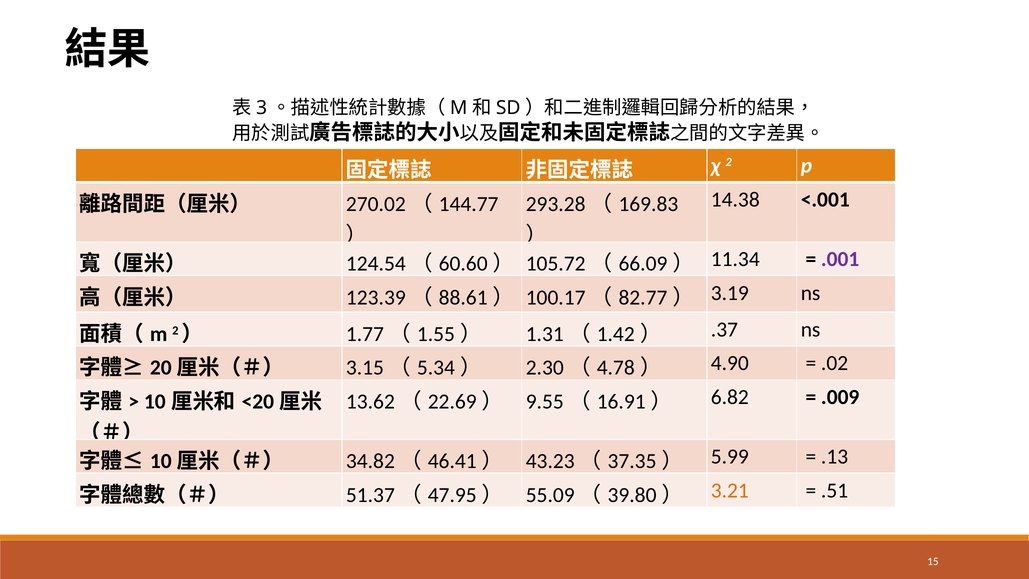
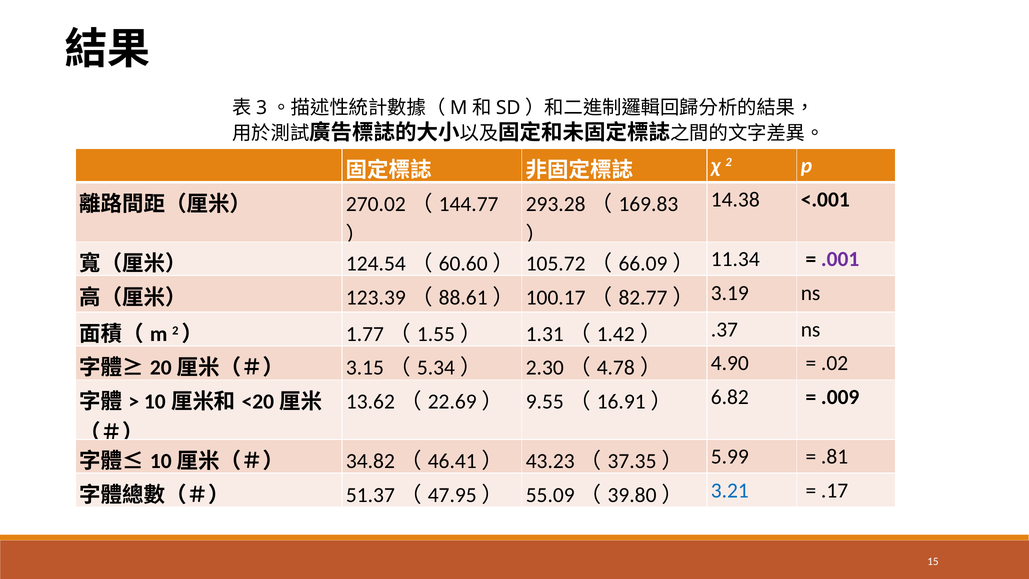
.13: .13 -> .81 (835, 457)
3.21 colour: orange -> blue (730, 490)
.51: .51 -> .17 (835, 490)
